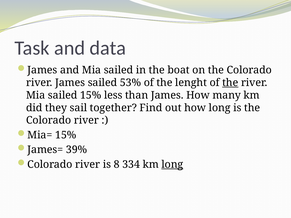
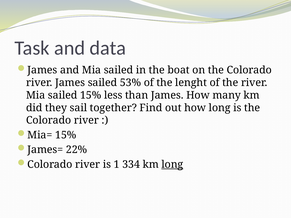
the underline: present -> none (230, 83)
39%: 39% -> 22% (77, 150)
8: 8 -> 1 (117, 165)
